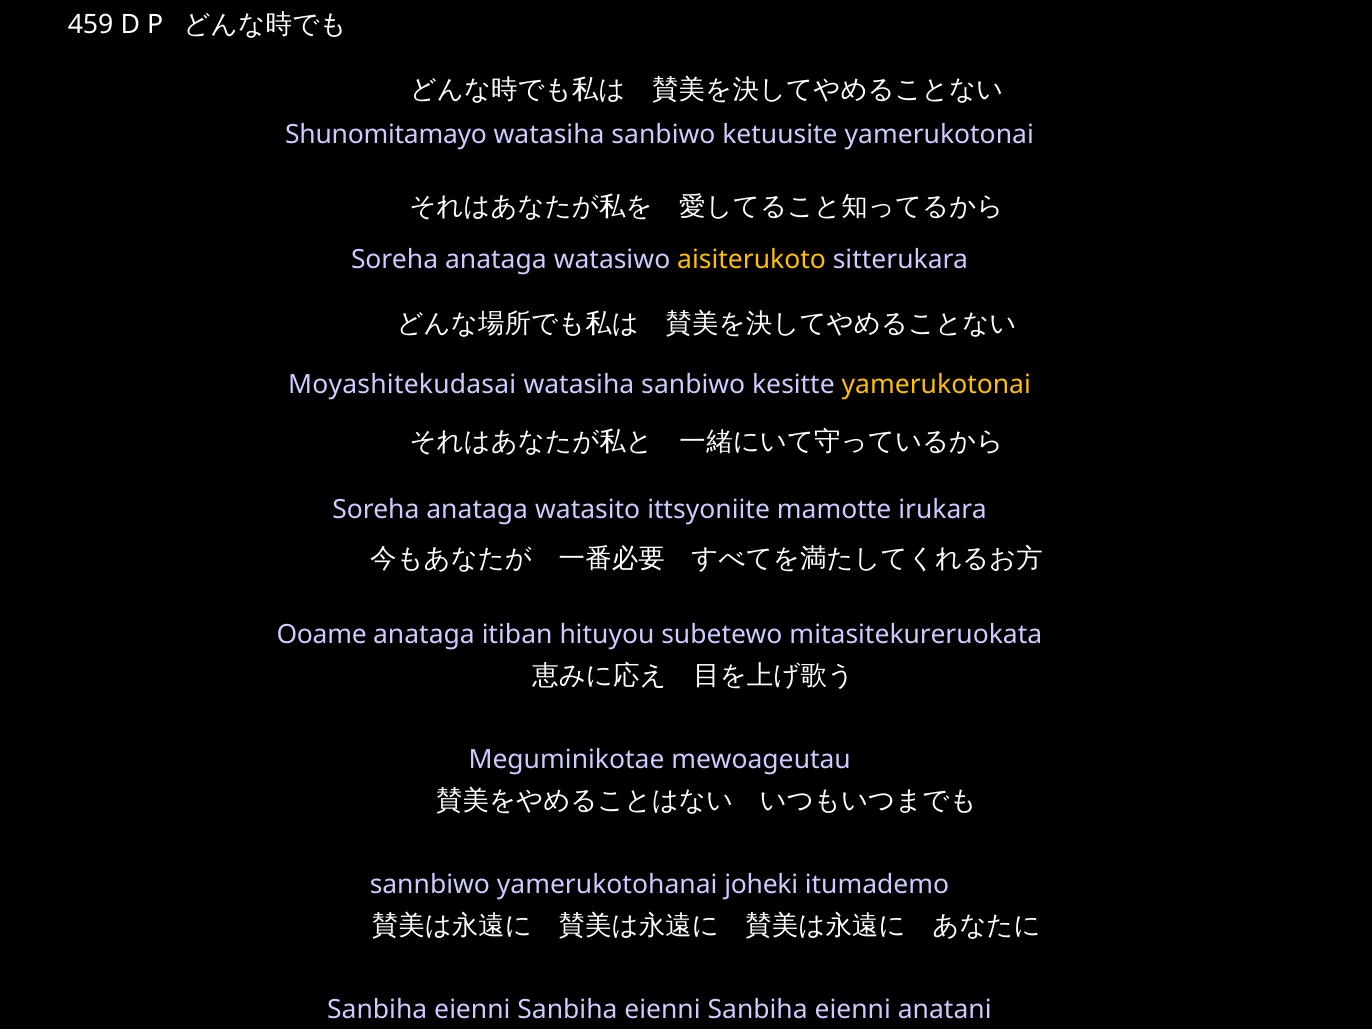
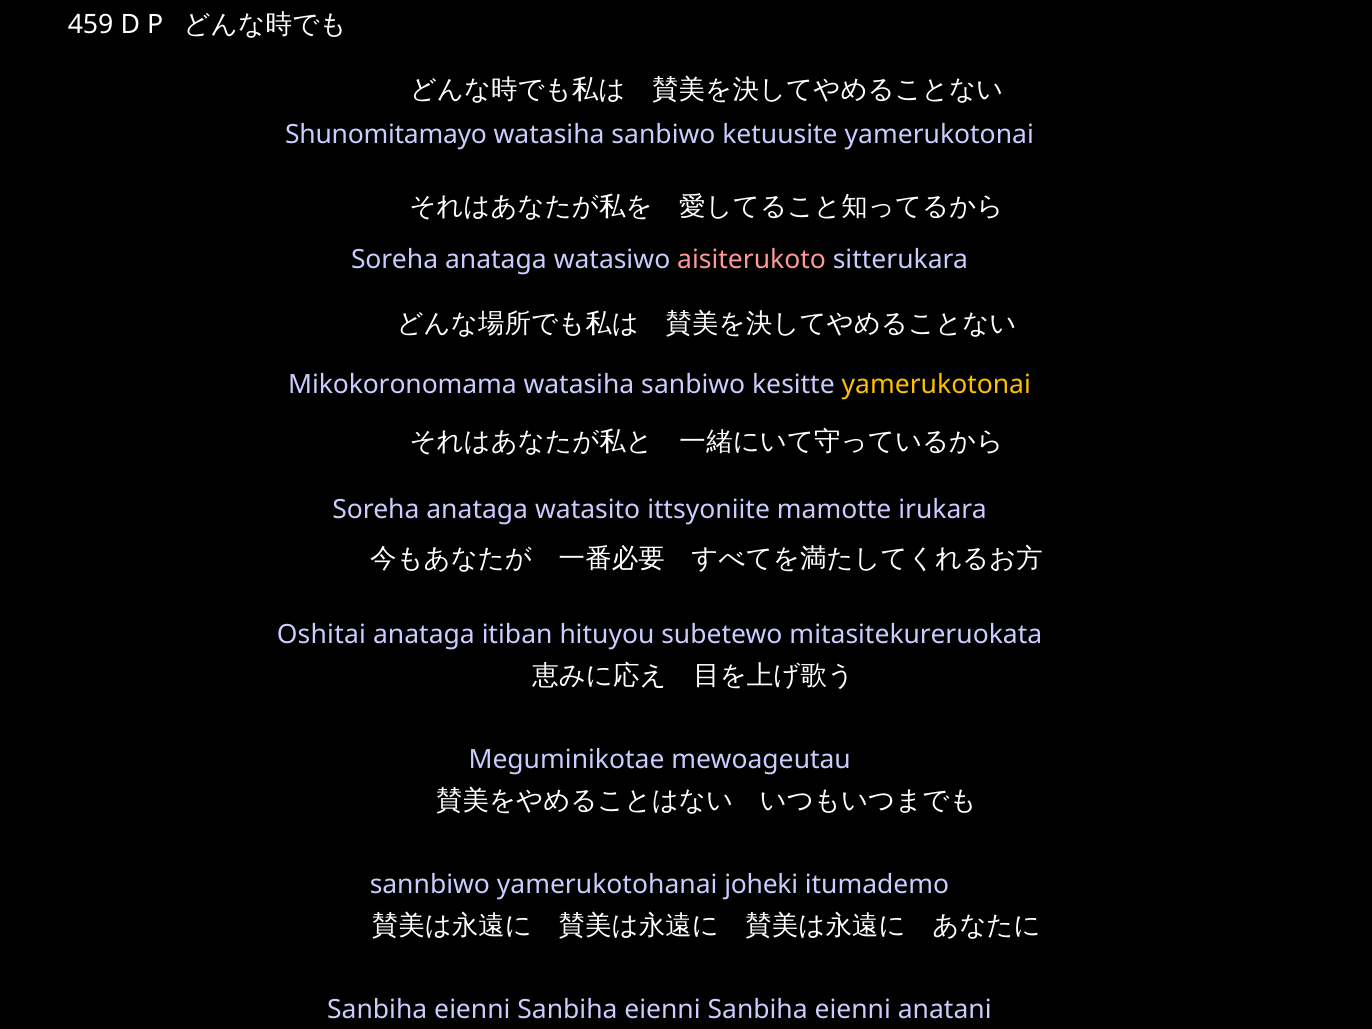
aisiterukoto colour: yellow -> pink (752, 260)
Moyashitekudasai: Moyashitekudasai -> Mikokoronomama (402, 385)
Ooame: Ooame -> Oshitai (321, 635)
